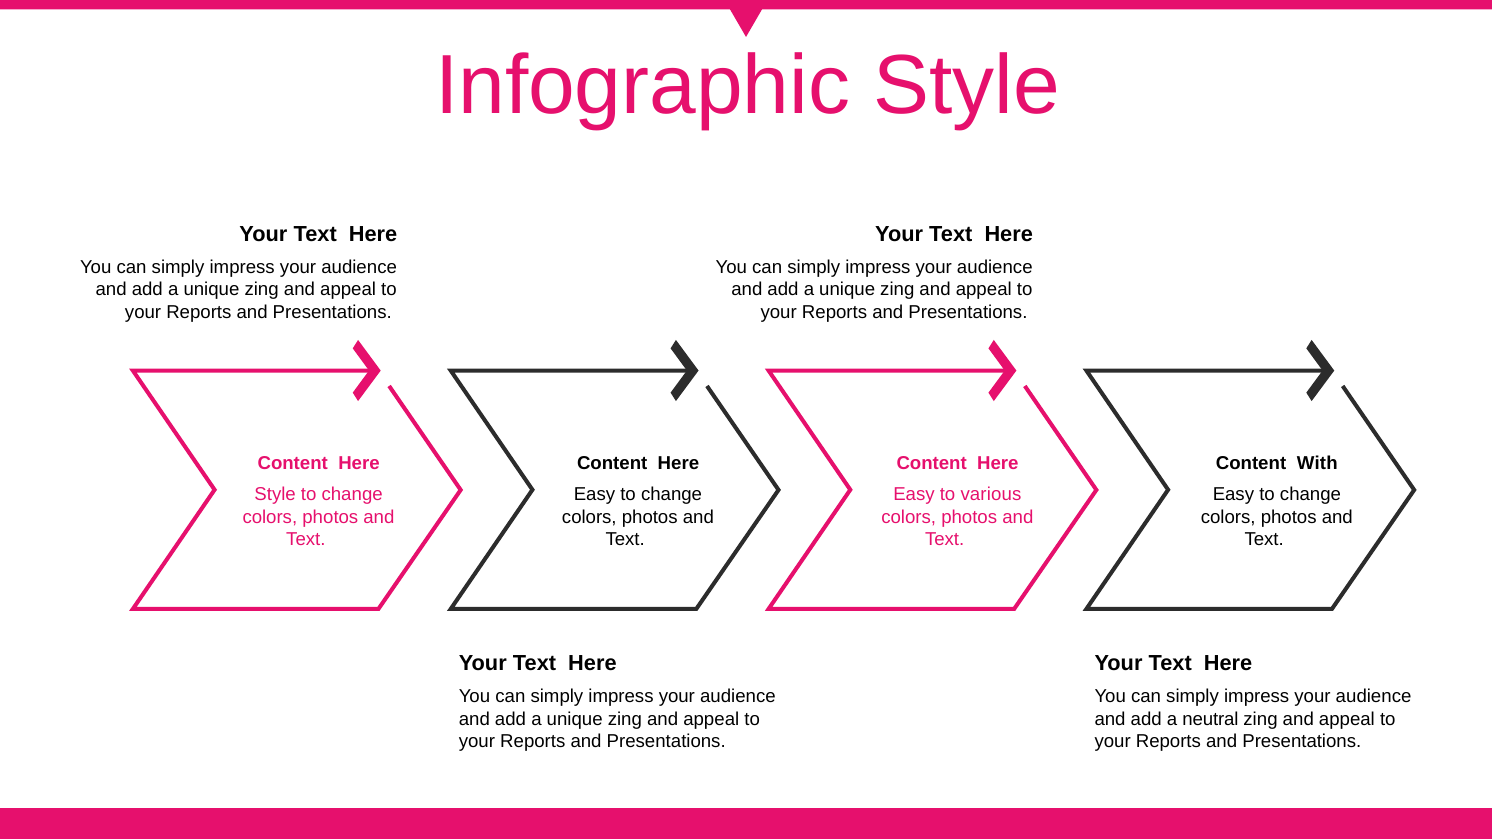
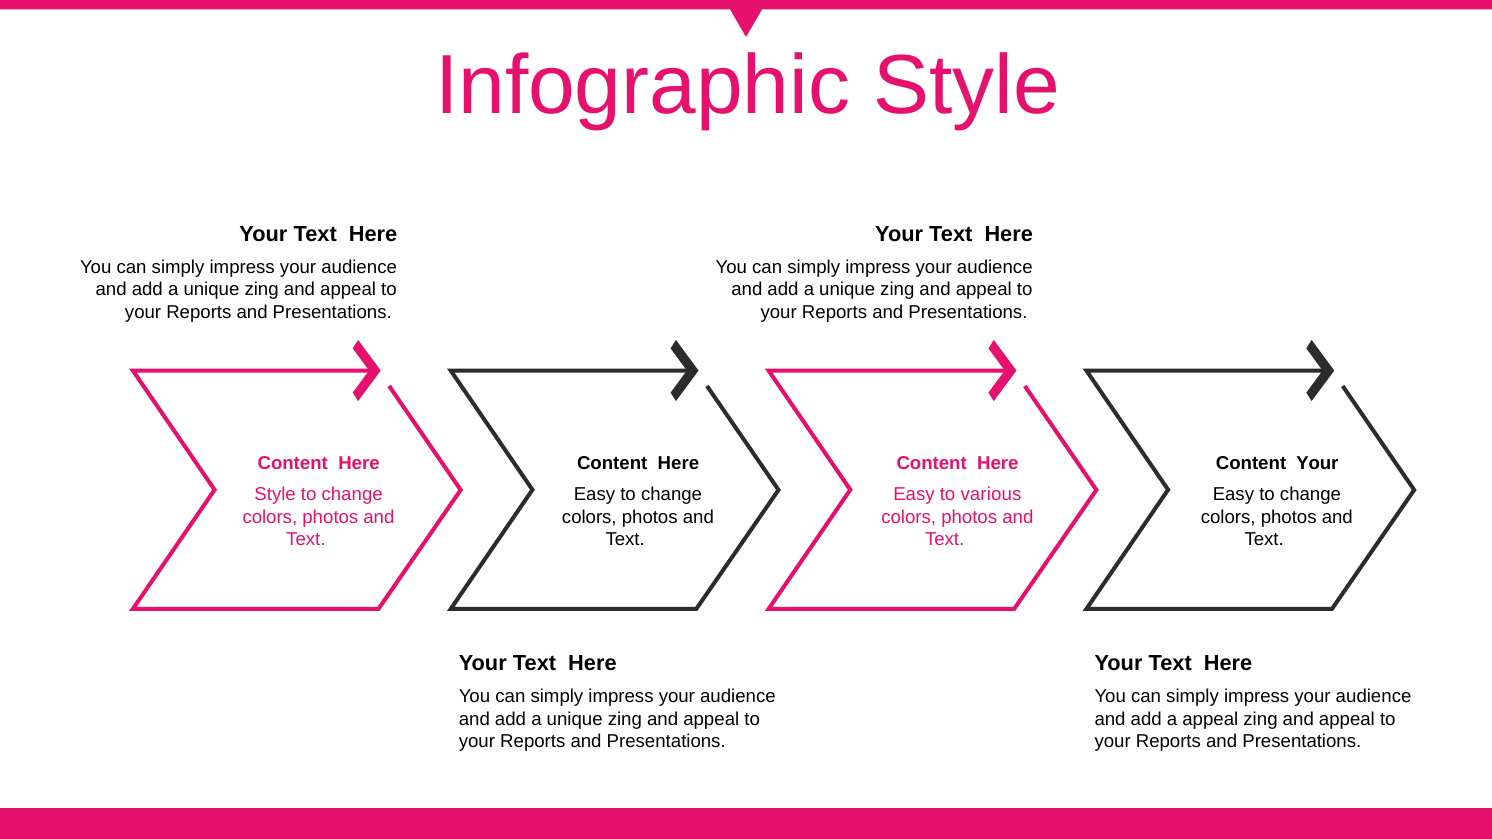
Content With: With -> Your (1317, 464)
a neutral: neutral -> appeal (1210, 719)
